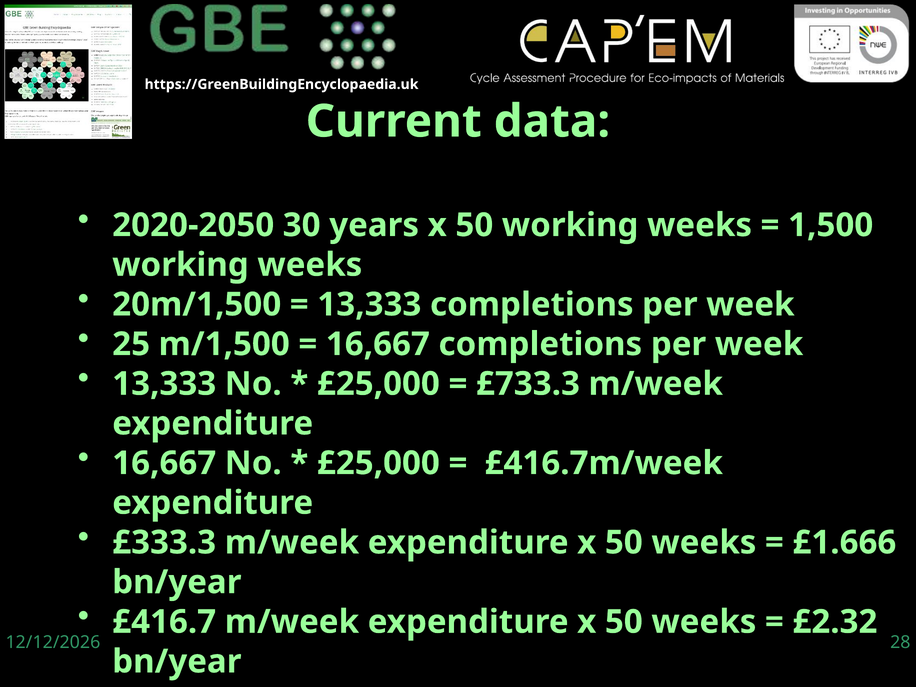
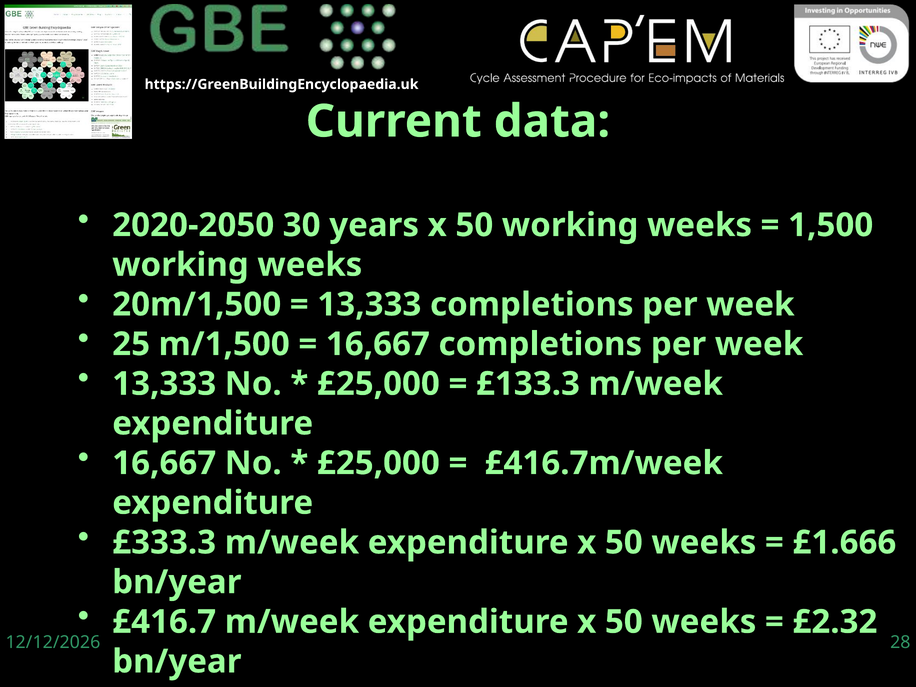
£733.3: £733.3 -> £133.3 (528, 384)
